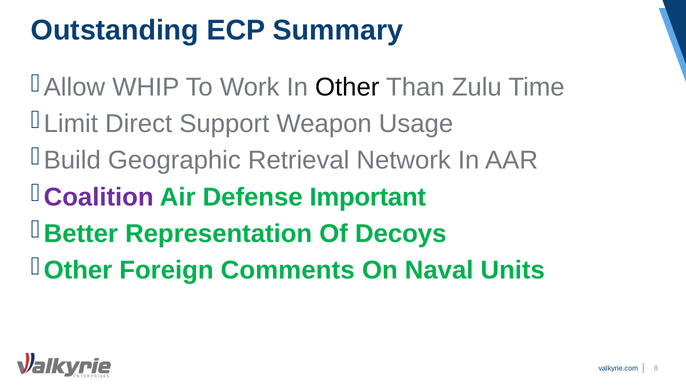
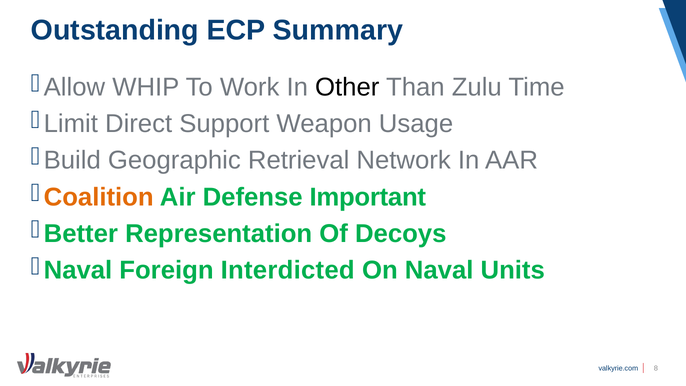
Coalition colour: purple -> orange (99, 197)
Other: Other -> Naval (78, 270)
Comments: Comments -> Interdicted (288, 270)
